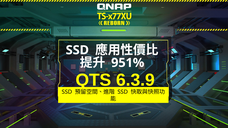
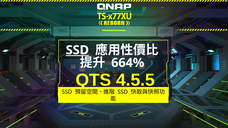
SSD underline: none -> present (77, 50)
951%: 951% -> 664% (128, 63)
6.3.9: 6.3.9 -> 4.5.5 (135, 80)
